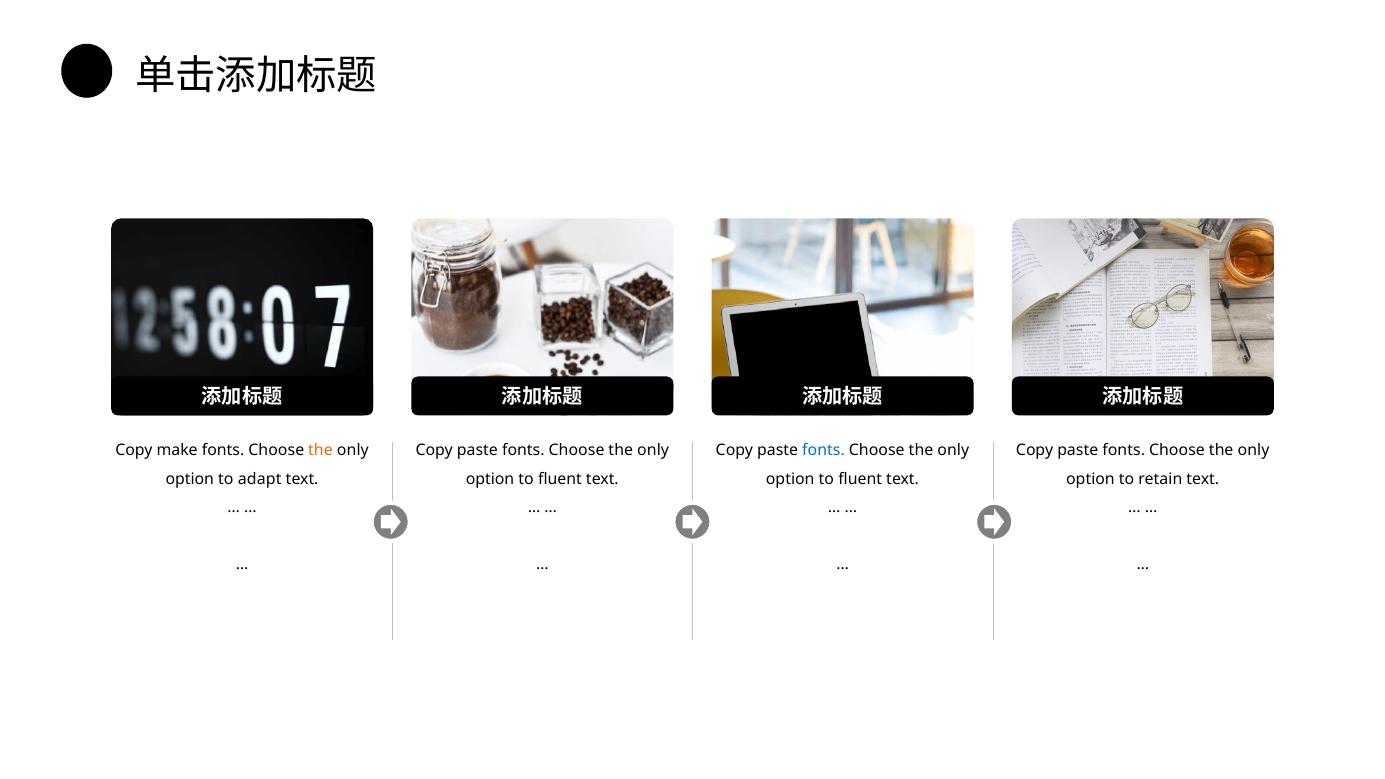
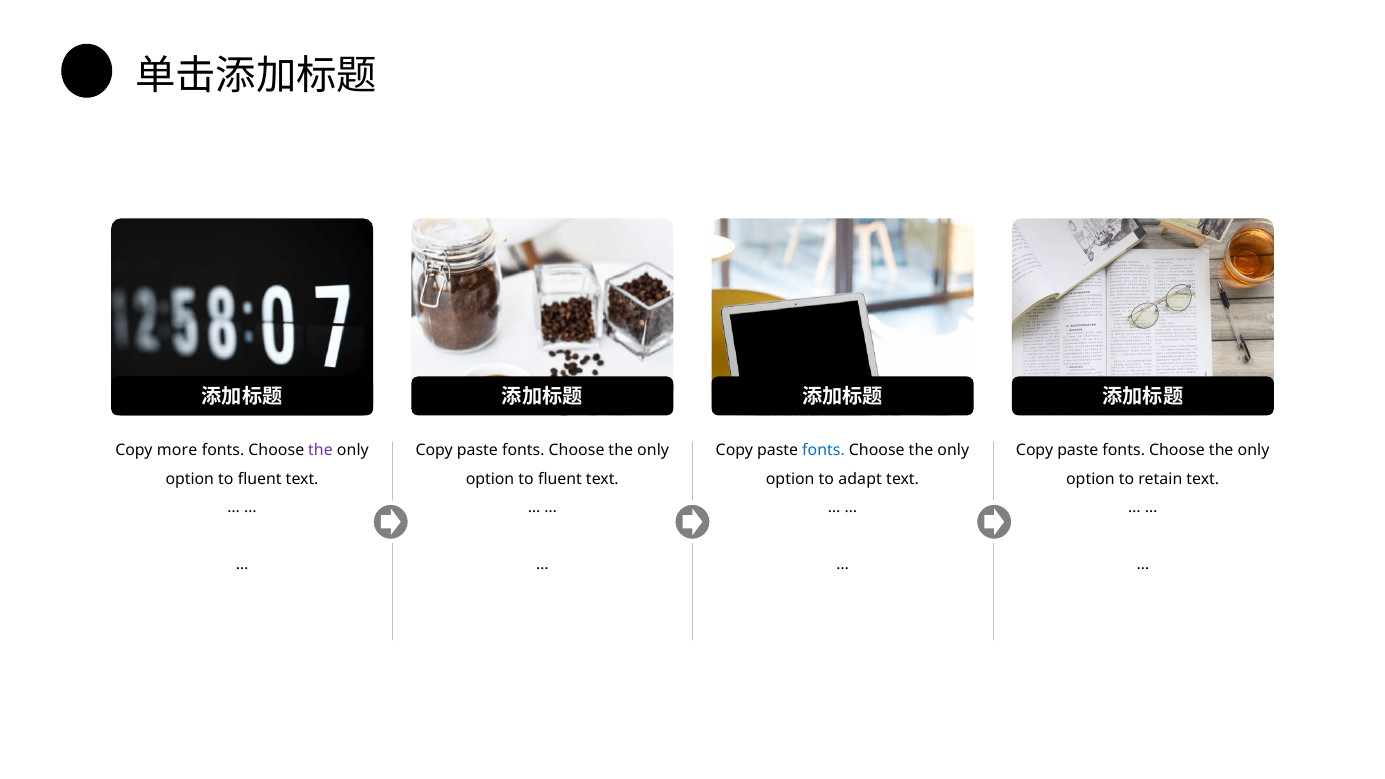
make: make -> more (177, 450)
the colour: orange -> purple (320, 450)
adapt: adapt -> fluent (260, 479)
fluent: fluent -> adapt (860, 479)
